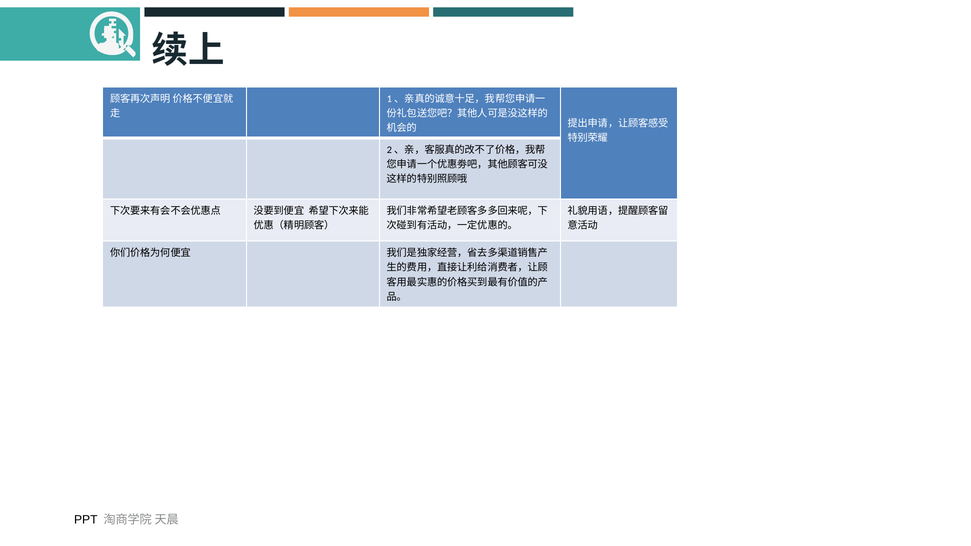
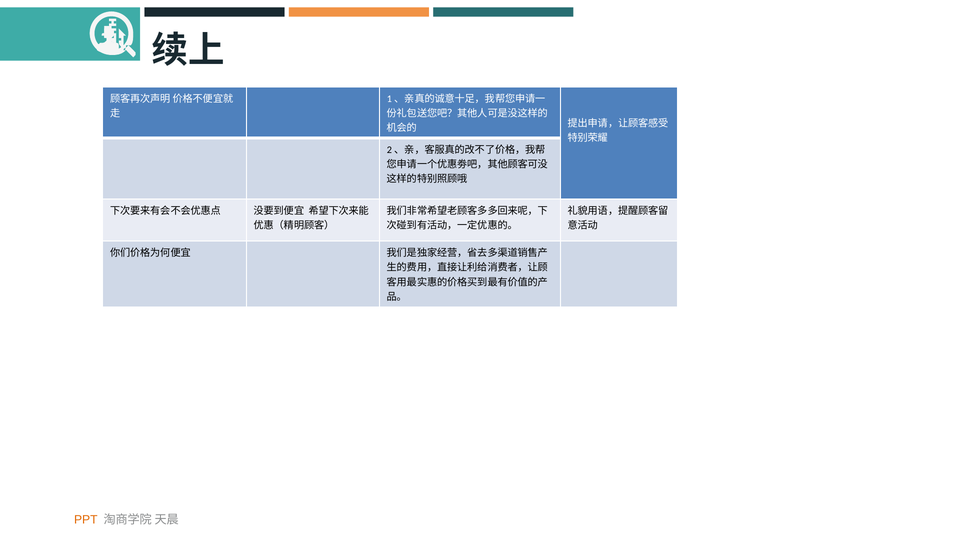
PPT colour: black -> orange (86, 520)
